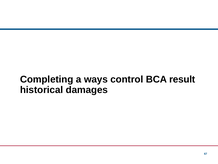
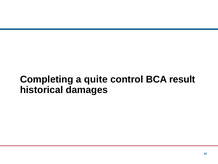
ways: ways -> quite (96, 79)
